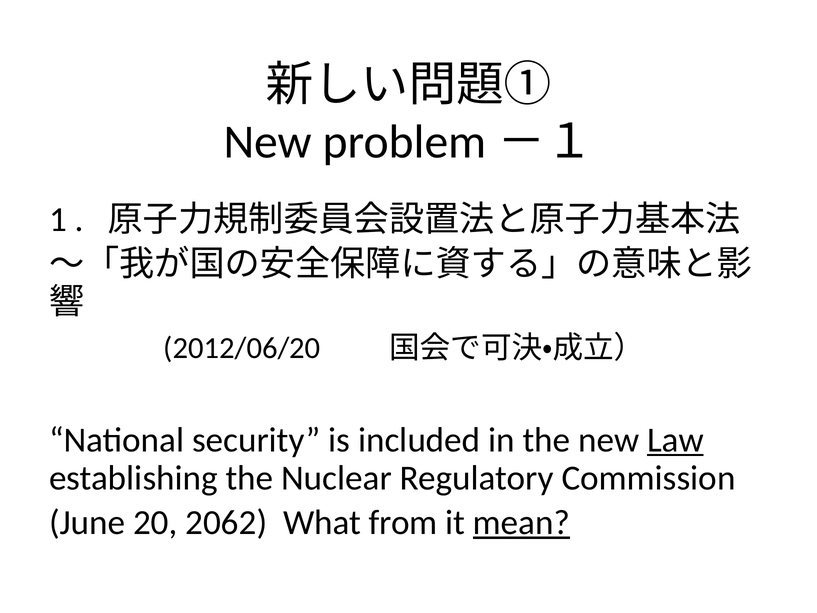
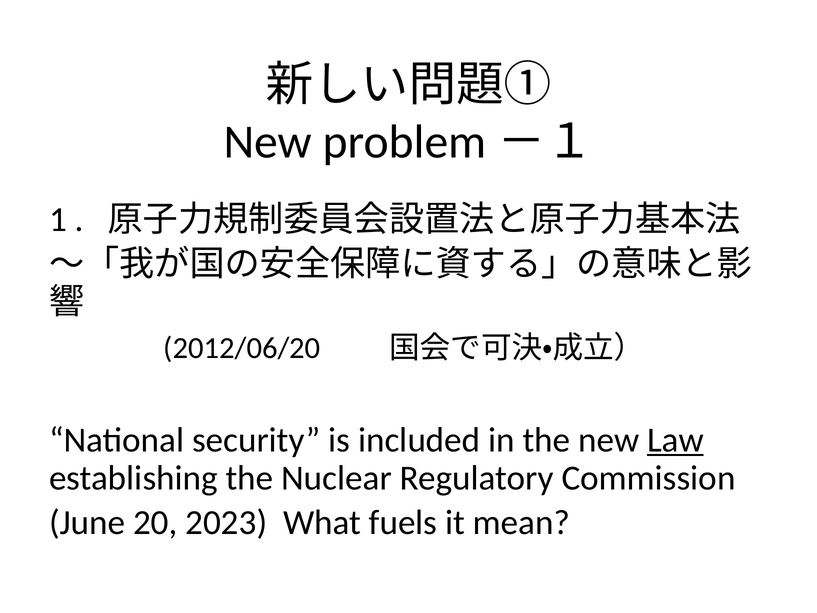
2062: 2062 -> 2023 (226, 522)
from: from -> fuels (403, 522)
mean underline: present -> none (521, 522)
